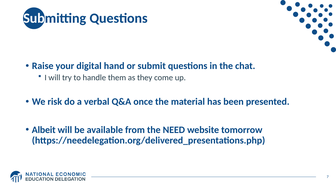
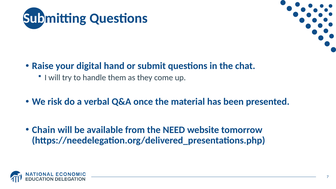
Albeit: Albeit -> Chain (44, 130)
